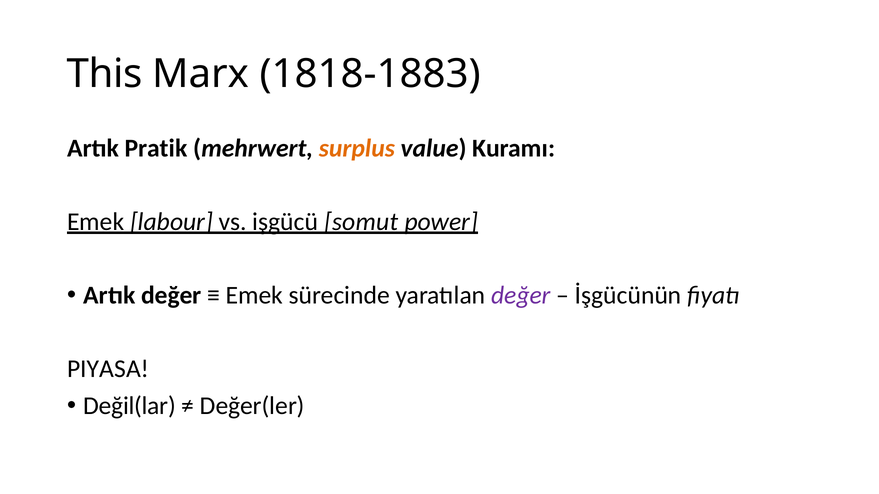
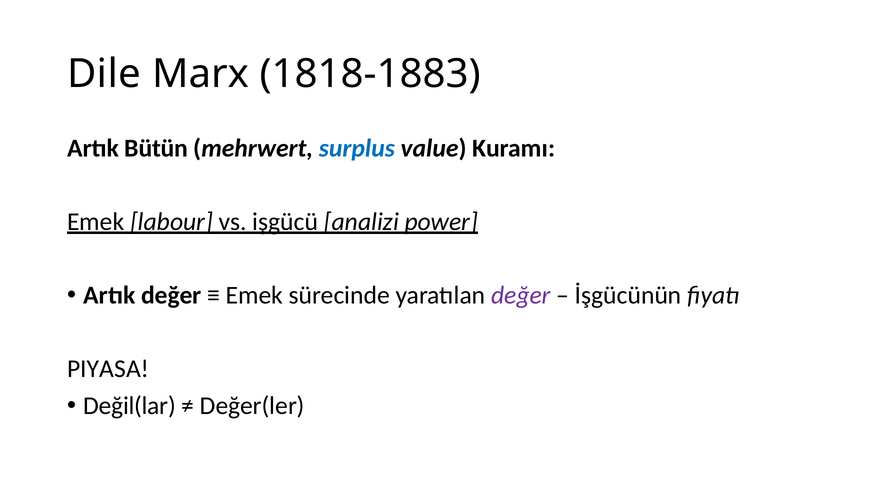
This: This -> Dile (104, 74)
Pratik: Pratik -> Bütün (156, 149)
surplus colour: orange -> blue (357, 149)
somut: somut -> analizi (361, 222)
